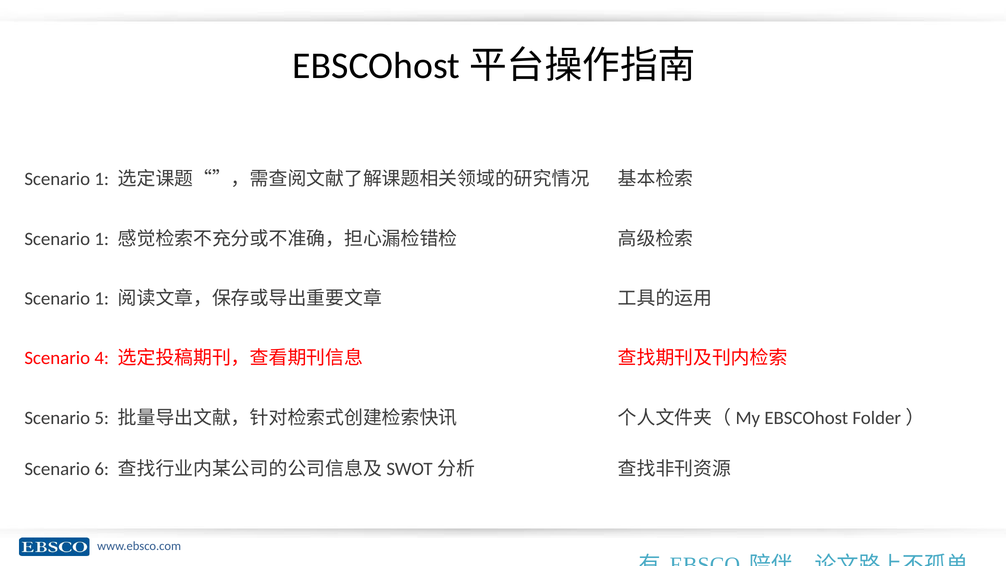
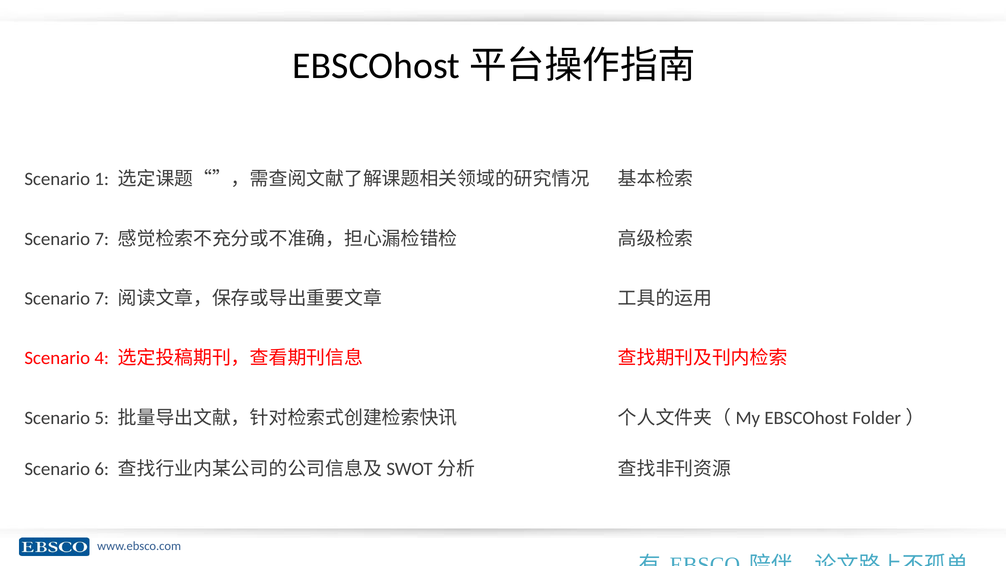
1: 1 -> 7 (102, 239)
1: 1 -> 7 (102, 298)
